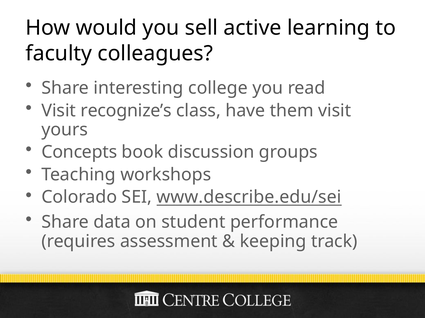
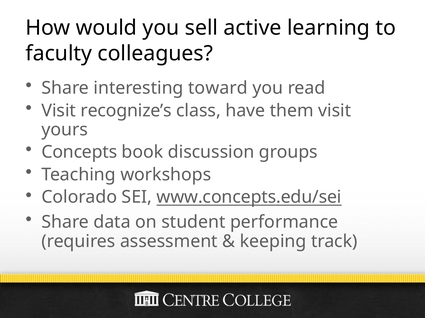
college: college -> toward (218, 88)
www.describe.edu/sei: www.describe.edu/sei -> www.concepts.edu/sei (249, 198)
